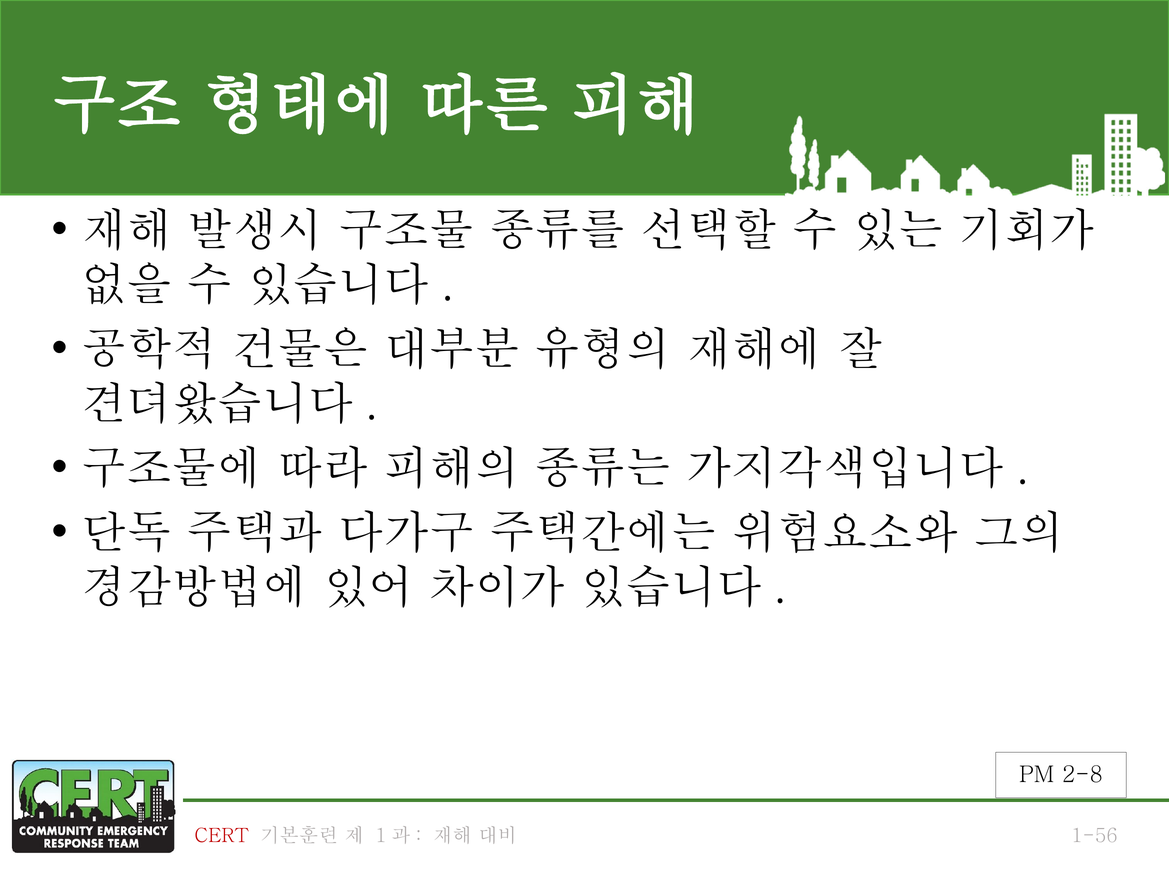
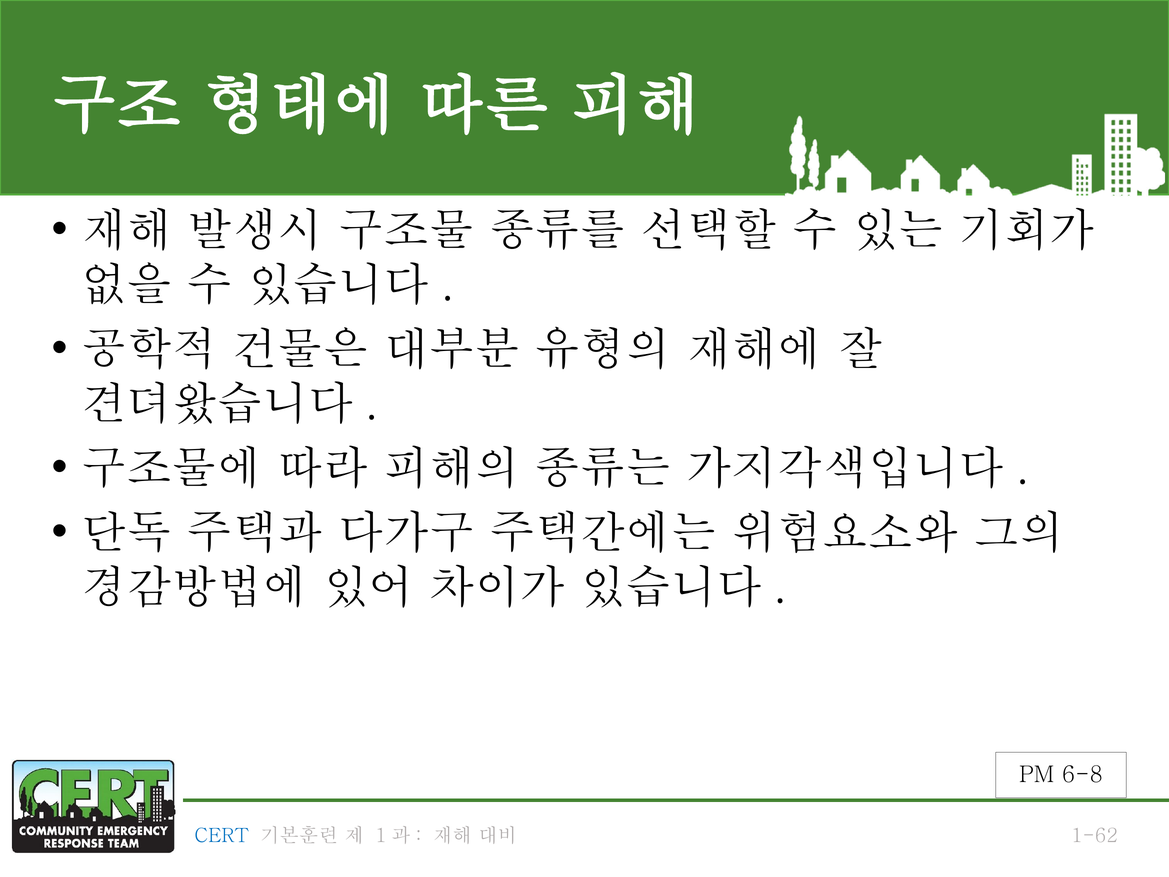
2-8: 2-8 -> 6-8 (1082, 775)
CERT colour: red -> blue (222, 836)
1-56: 1-56 -> 1-62 (1094, 836)
